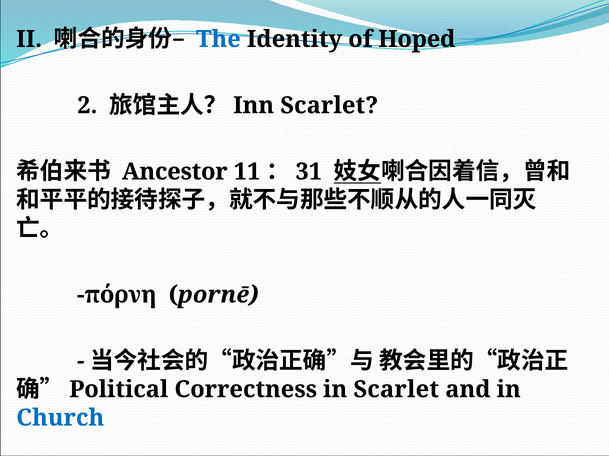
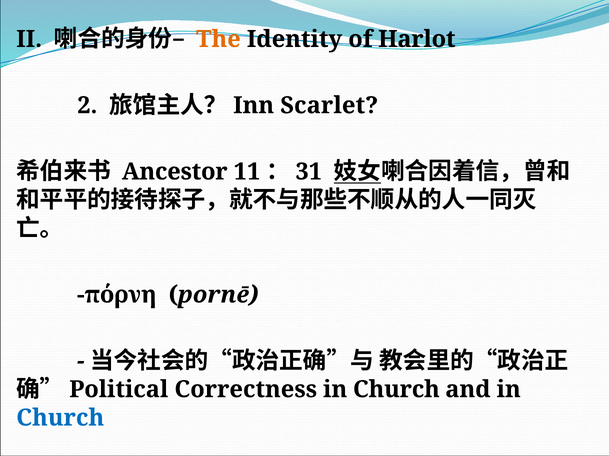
The colour: blue -> orange (218, 39)
Hoped: Hoped -> Harlot (417, 39)
Correctness in Scarlet: Scarlet -> Church (396, 390)
